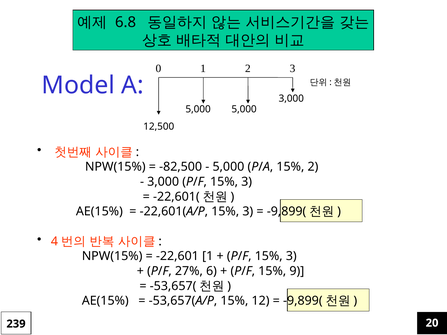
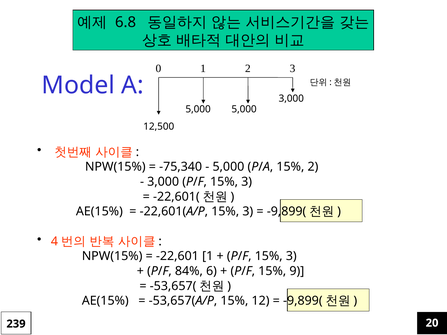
-82,500: -82,500 -> -75,340 (181, 167)
27%: 27% -> 84% (189, 271)
